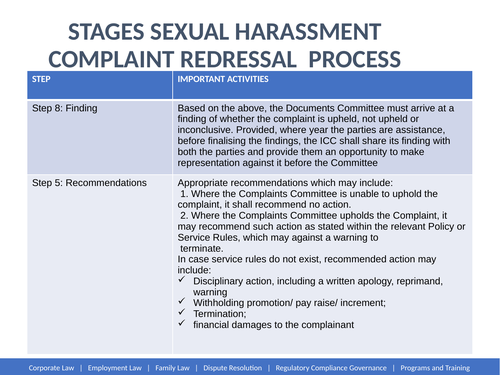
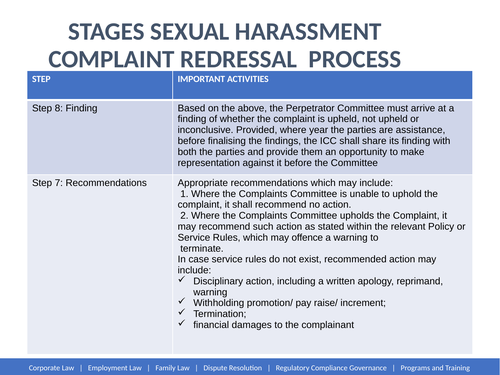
Documents: Documents -> Perpetrator (310, 108)
5: 5 -> 7 (59, 183)
may against: against -> offence (307, 238)
